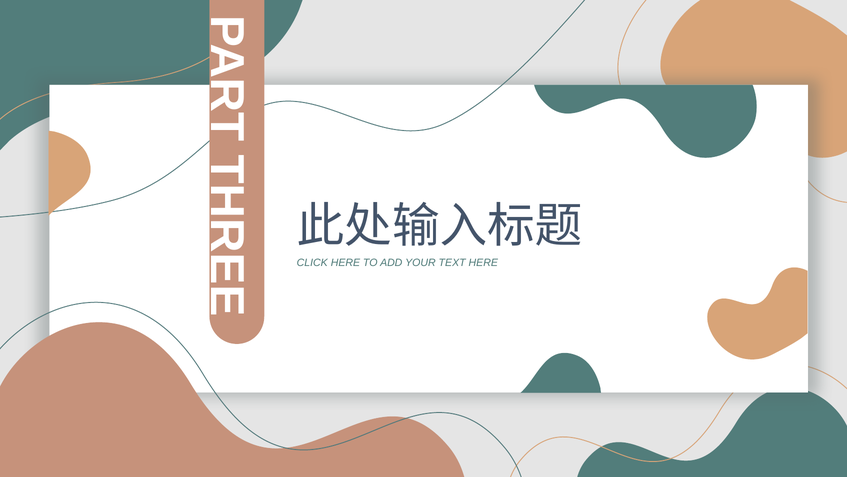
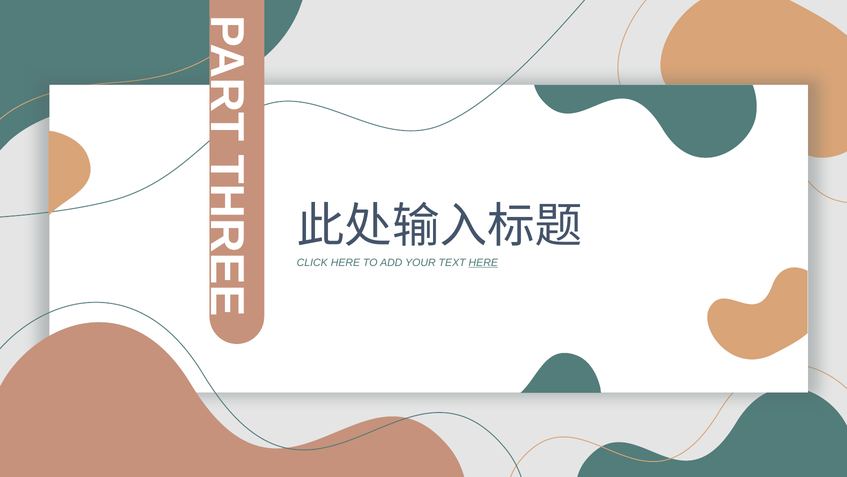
HERE underline: none -> present (483, 263)
